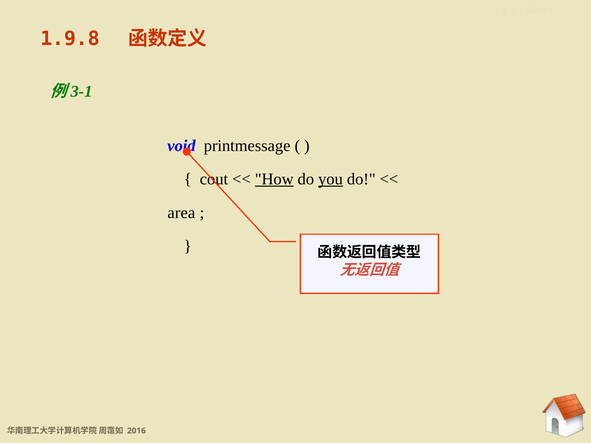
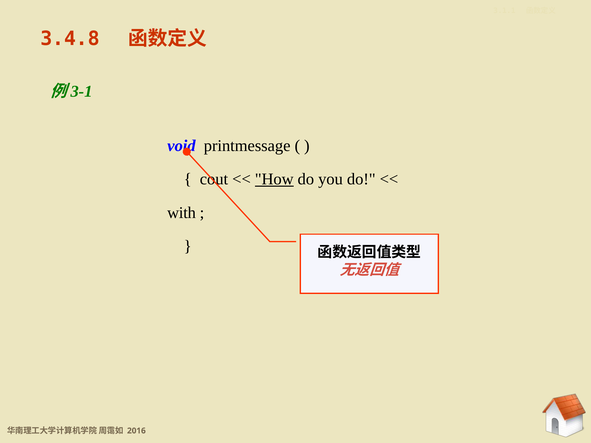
1.9.8: 1.9.8 -> 3.4.8 (70, 39)
you underline: present -> none (331, 179)
area: area -> with (182, 213)
